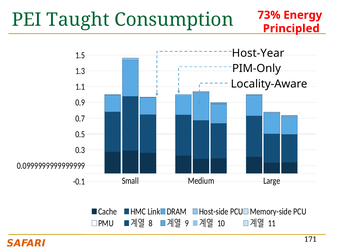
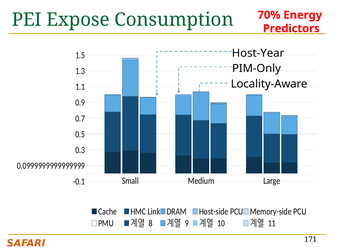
73%: 73% -> 70% (269, 15)
Taught: Taught -> Expose (78, 20)
Principled: Principled -> Predictors (291, 29)
